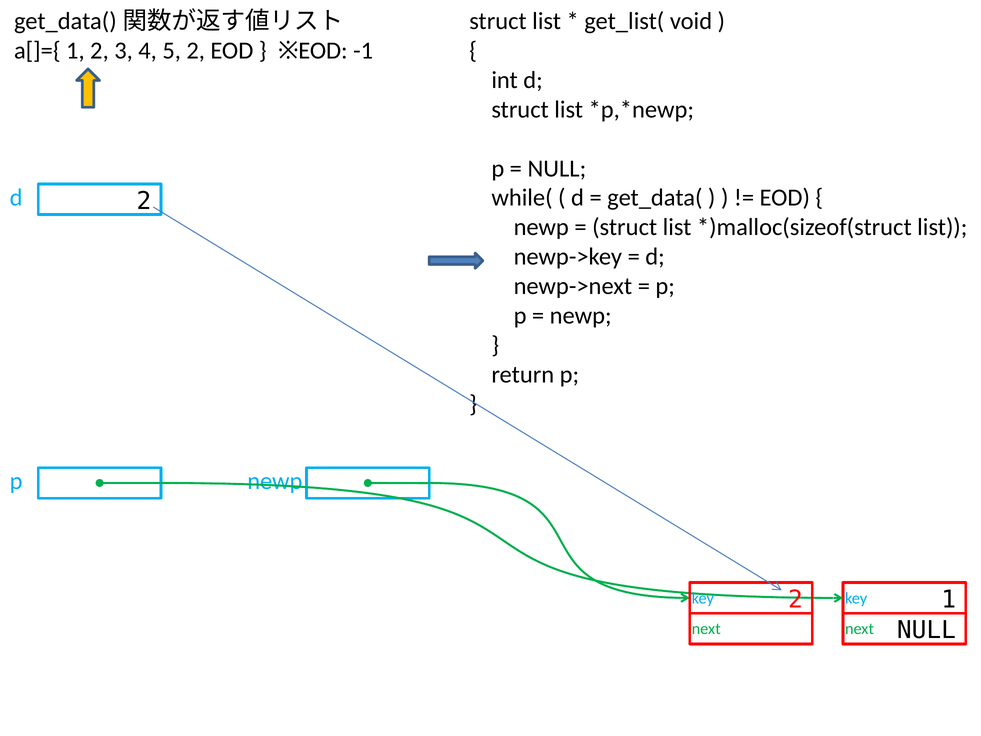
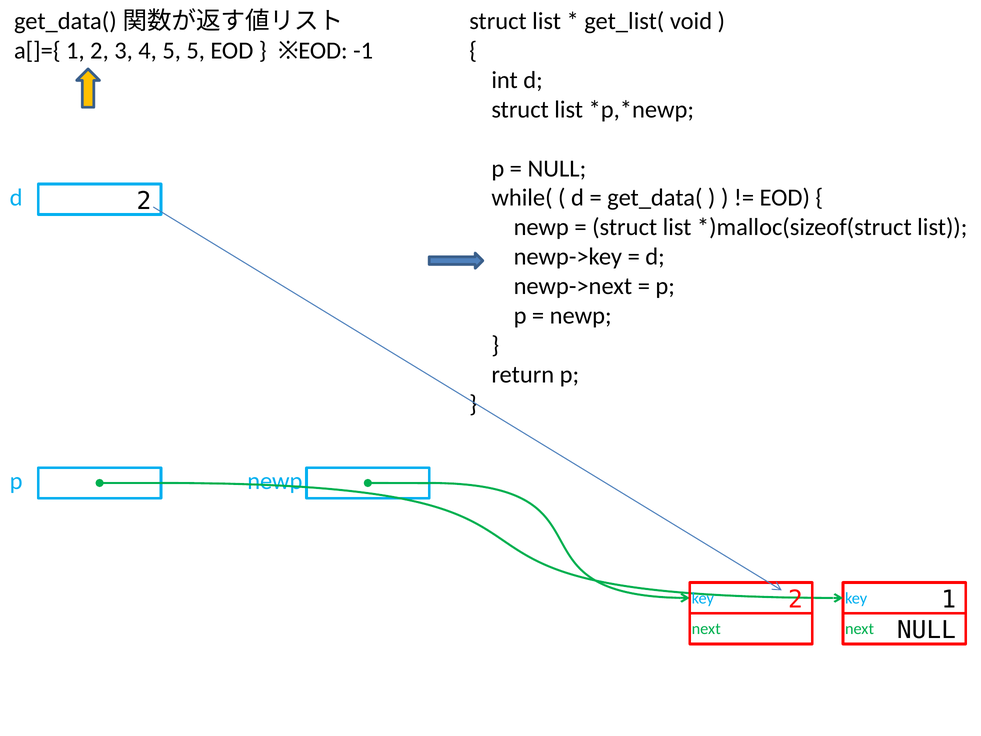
5 2: 2 -> 5 (196, 51)
